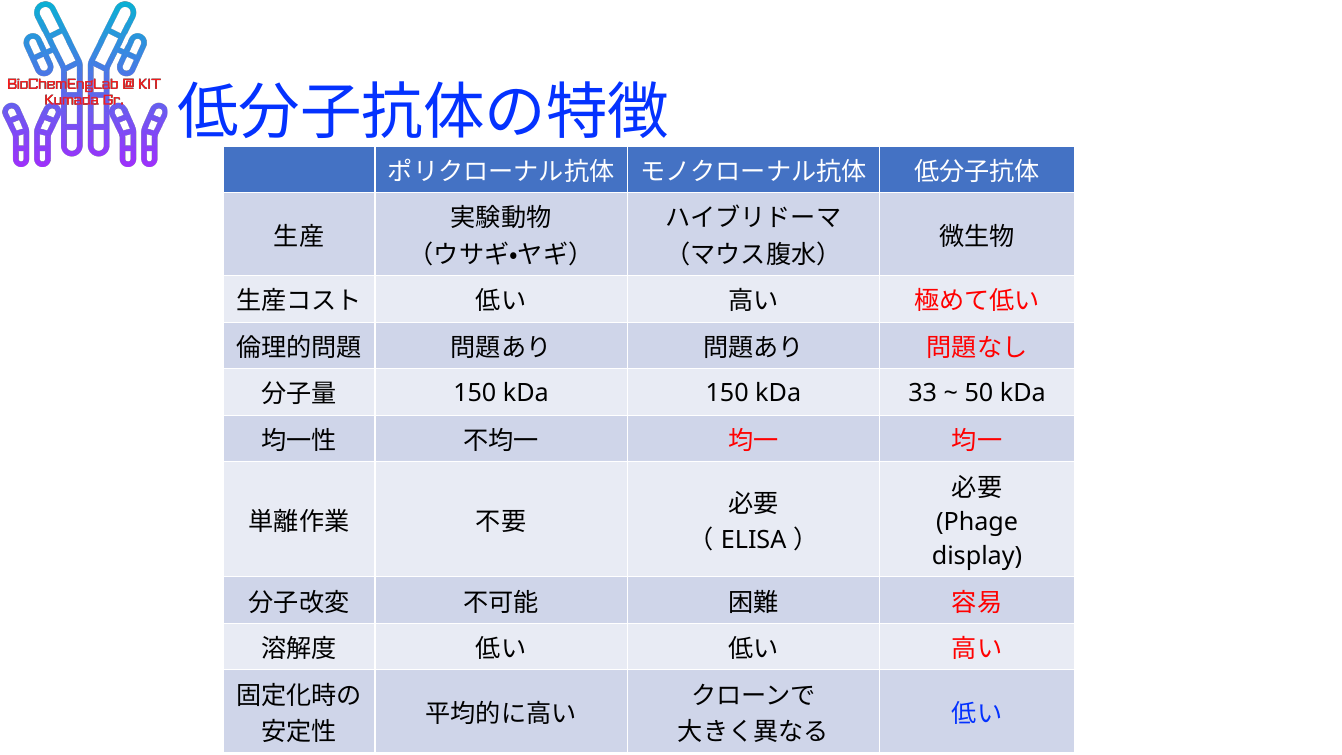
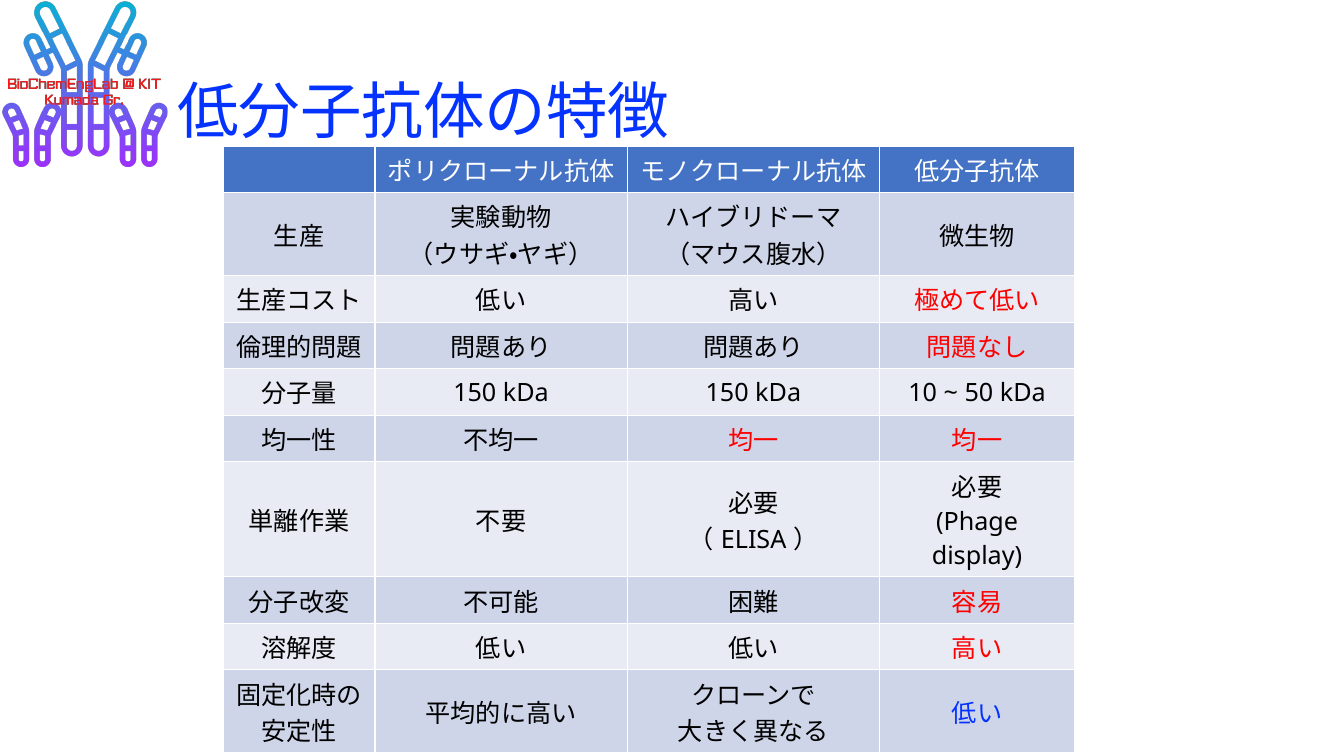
33: 33 -> 10 (923, 393)
